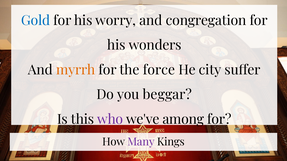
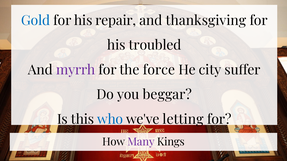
worry: worry -> repair (116, 21)
congregation: congregation -> thanksgiving (206, 21)
wonders: wonders -> troubled (155, 45)
myrrh colour: orange -> purple (76, 70)
who colour: purple -> blue (110, 120)
among: among -> letting (183, 120)
